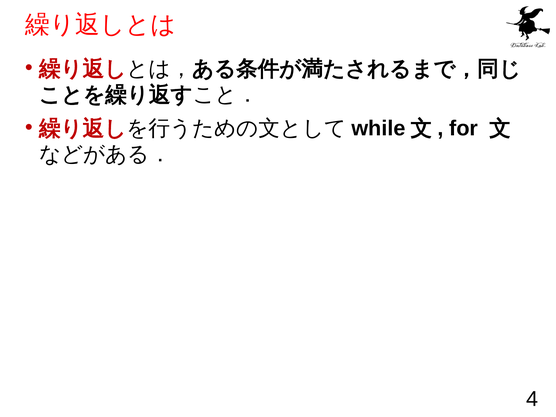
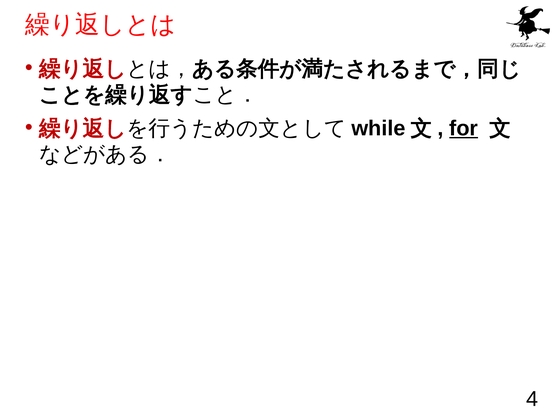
for underline: none -> present (464, 128)
